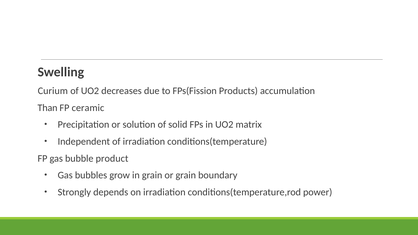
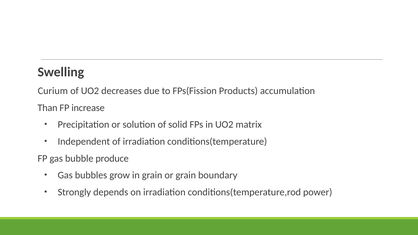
ceramic: ceramic -> increase (88, 108)
product: product -> produce (112, 159)
